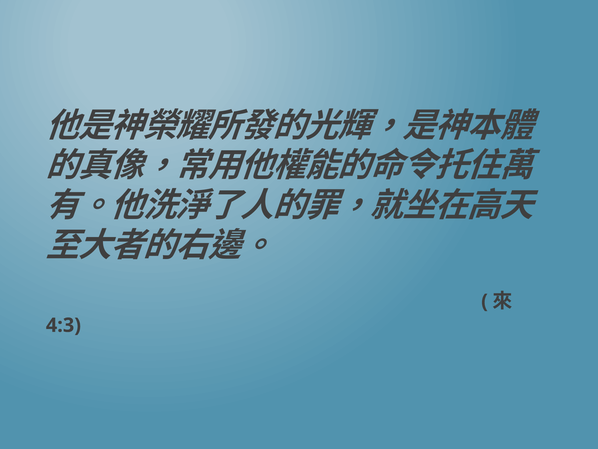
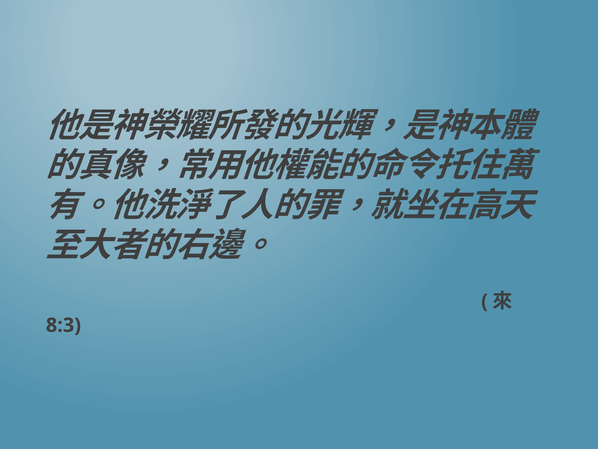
4:3: 4:3 -> 8:3 (63, 325)
